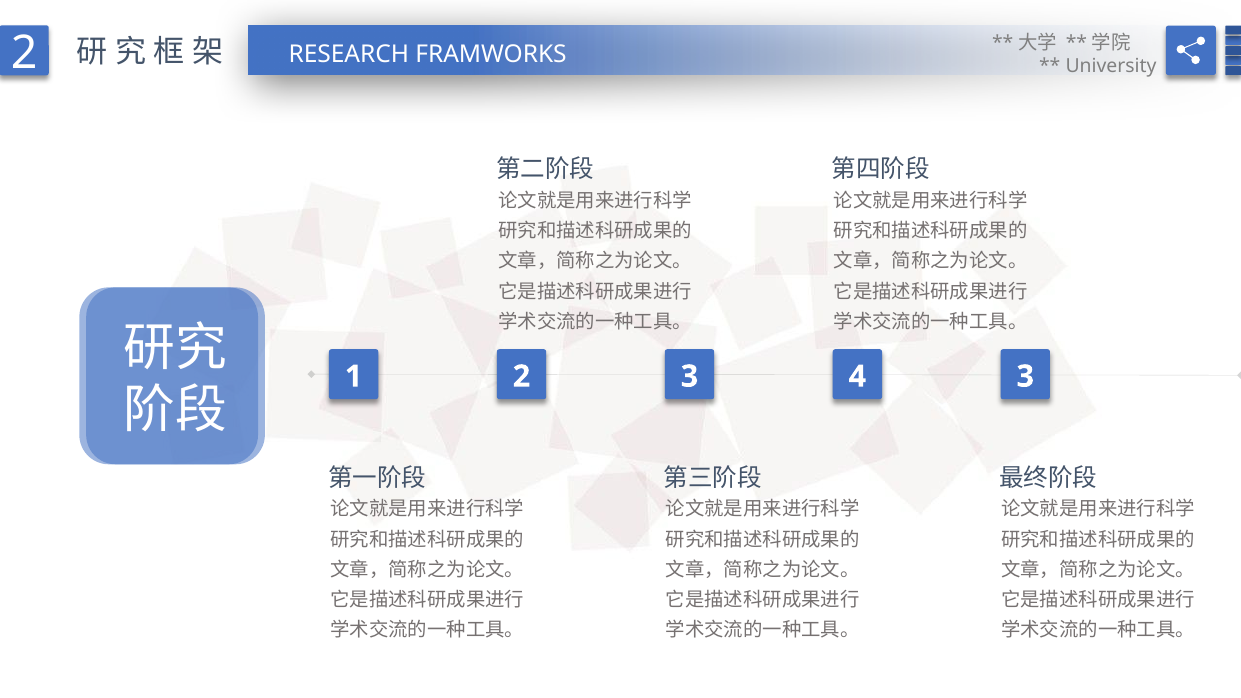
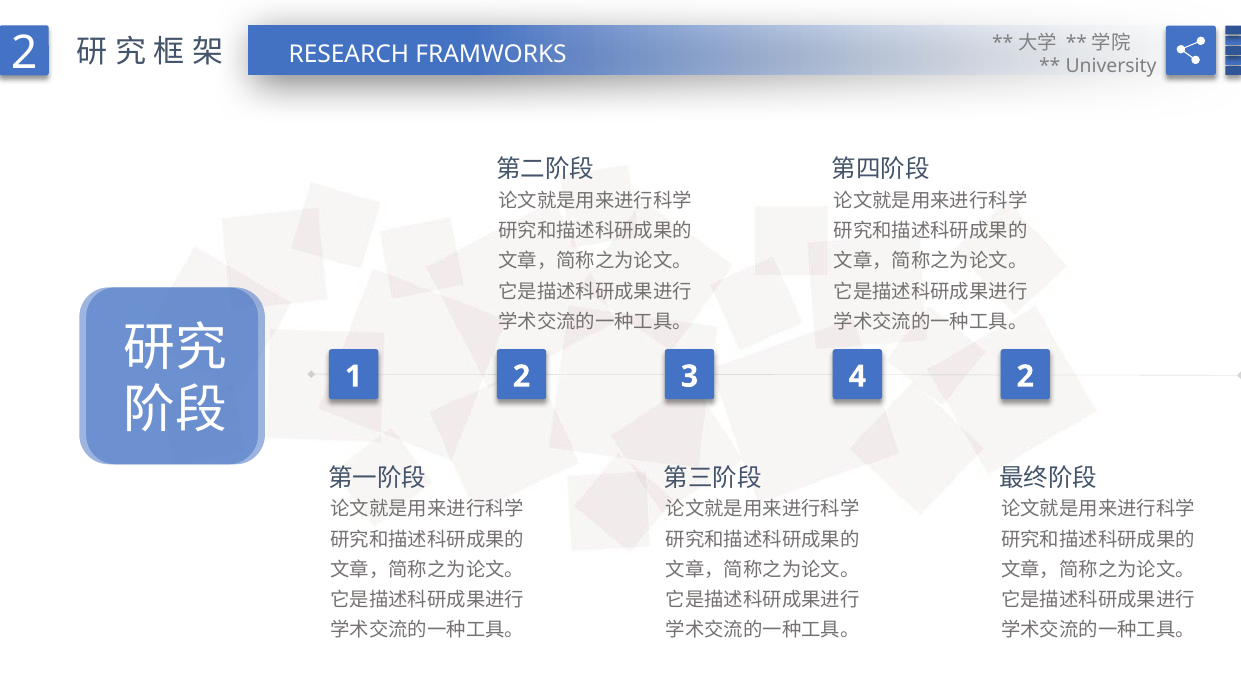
2 3: 3 -> 2 (1025, 376)
